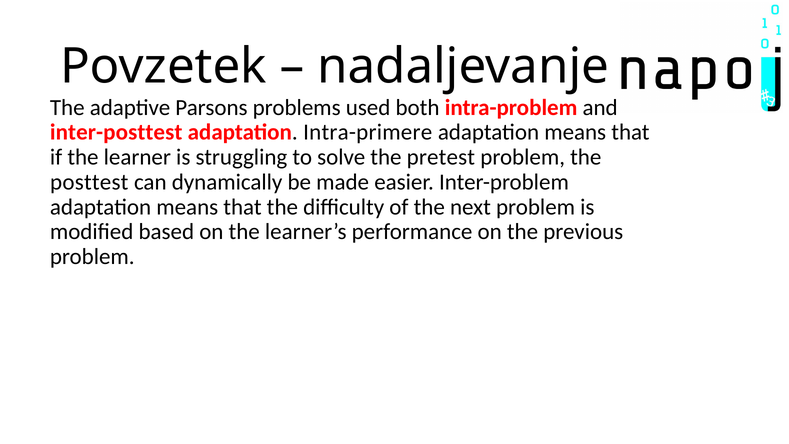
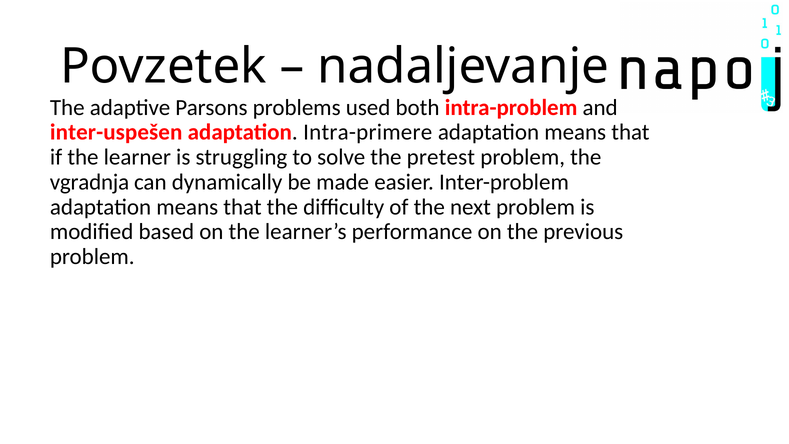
inter-posttest: inter-posttest -> inter-uspešen (116, 132)
posttest: posttest -> vgradnja (90, 182)
